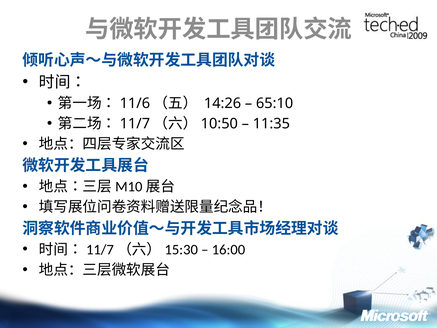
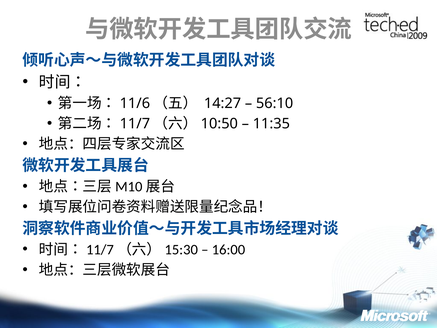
14:26: 14:26 -> 14:27 (223, 103)
65:10: 65:10 -> 56:10 (275, 103)
